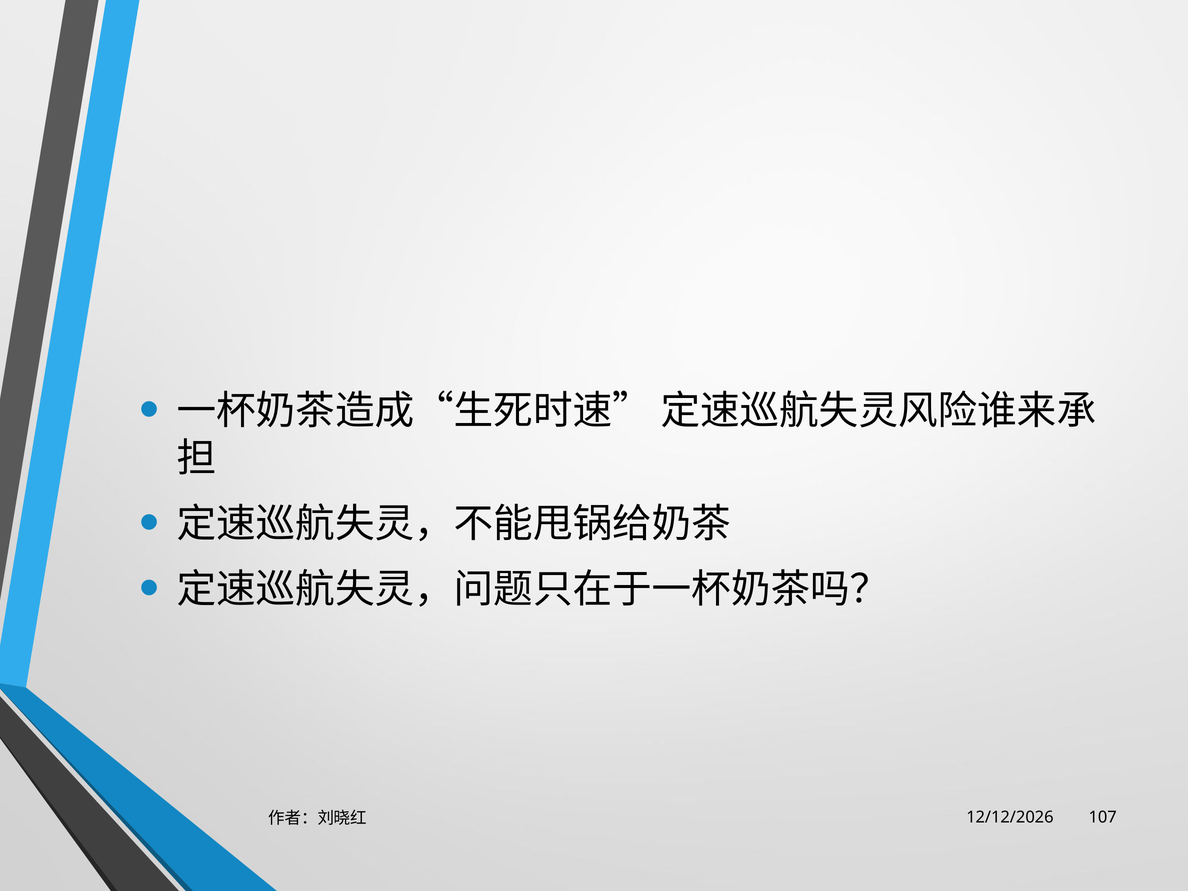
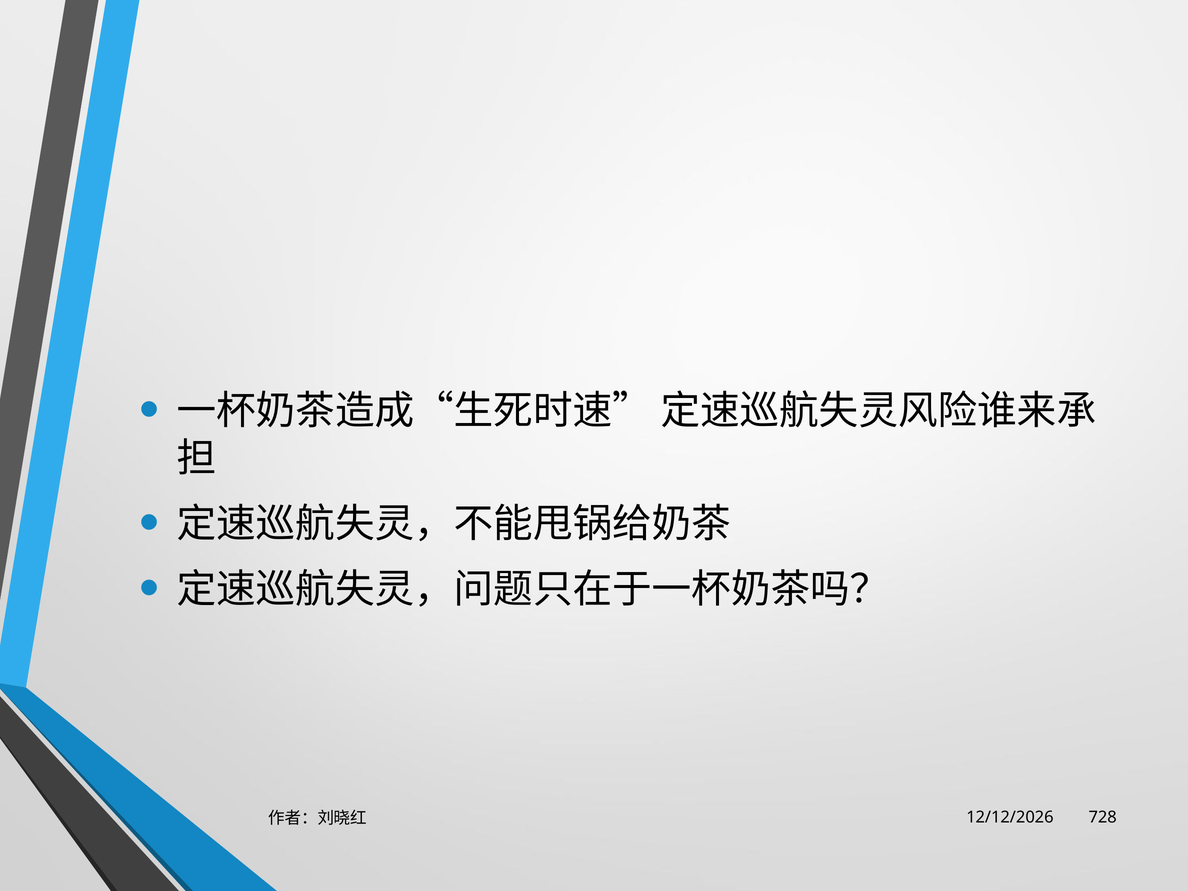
107: 107 -> 728 (1103, 817)
